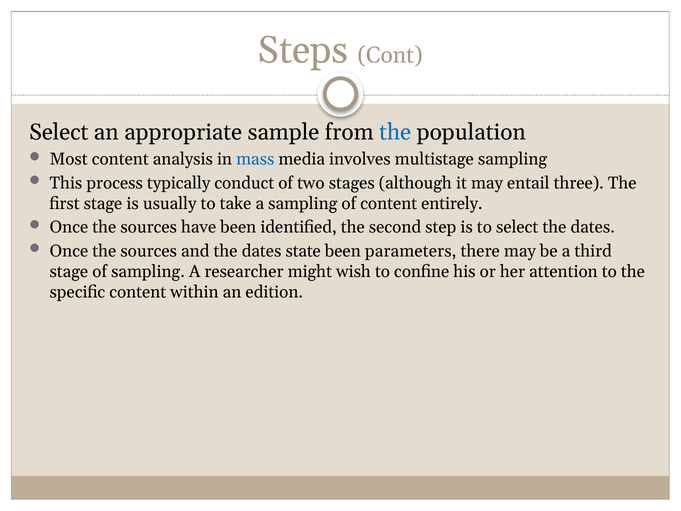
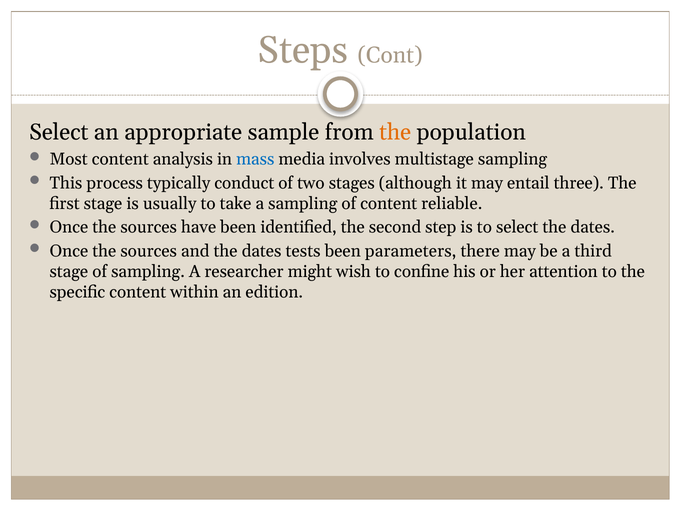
the colour: blue -> orange (395, 132)
entirely: entirely -> reliable (452, 203)
state: state -> tests (303, 251)
